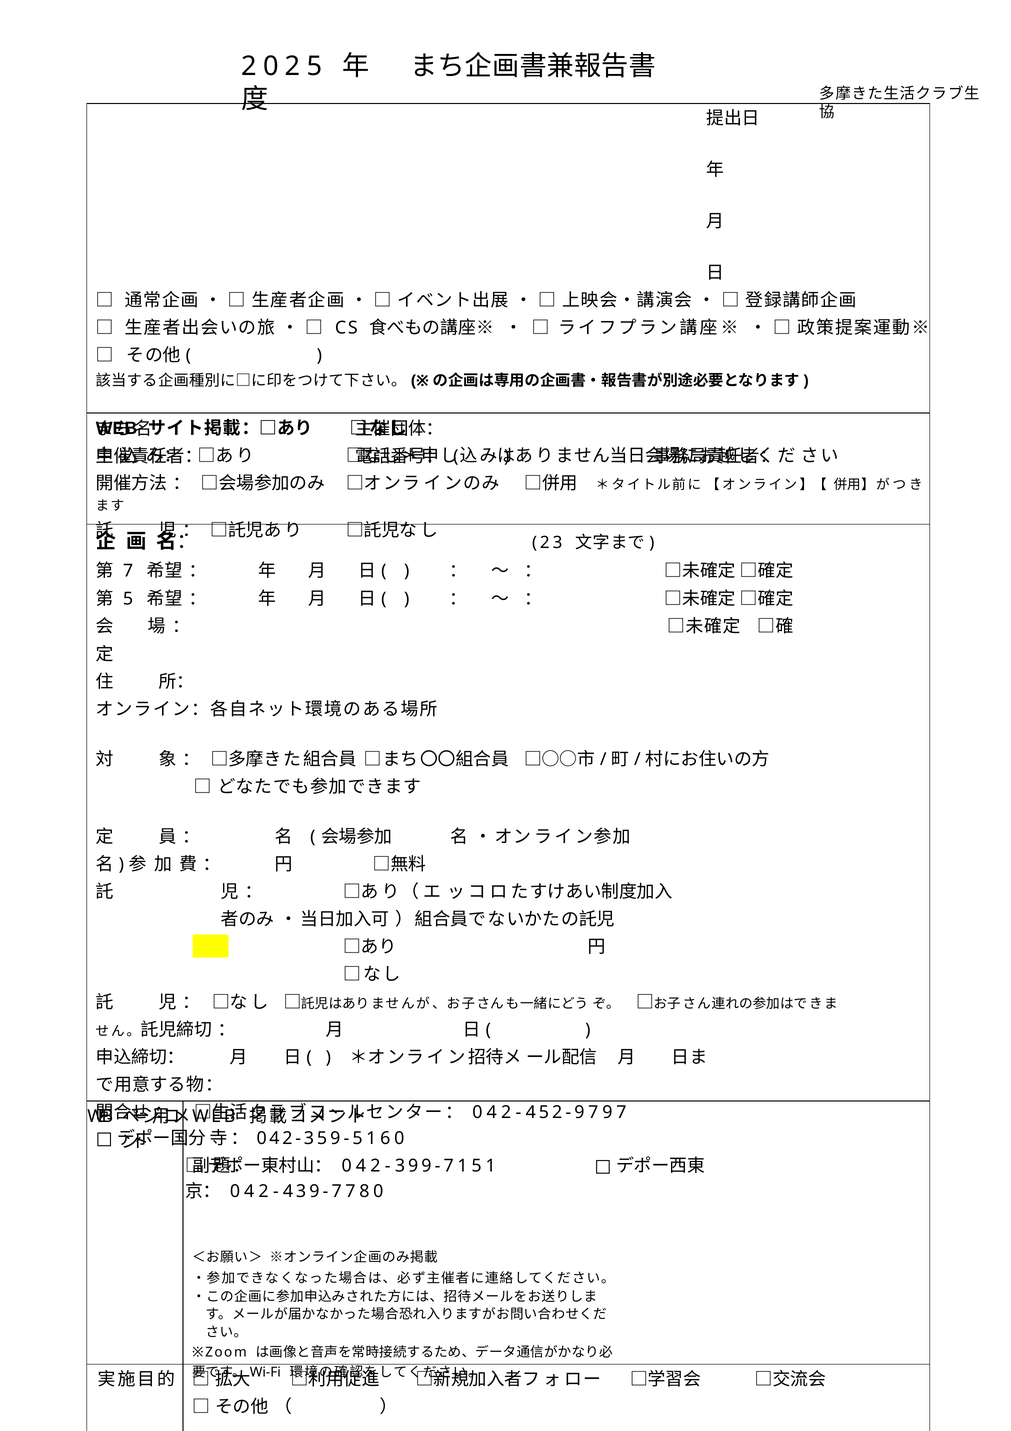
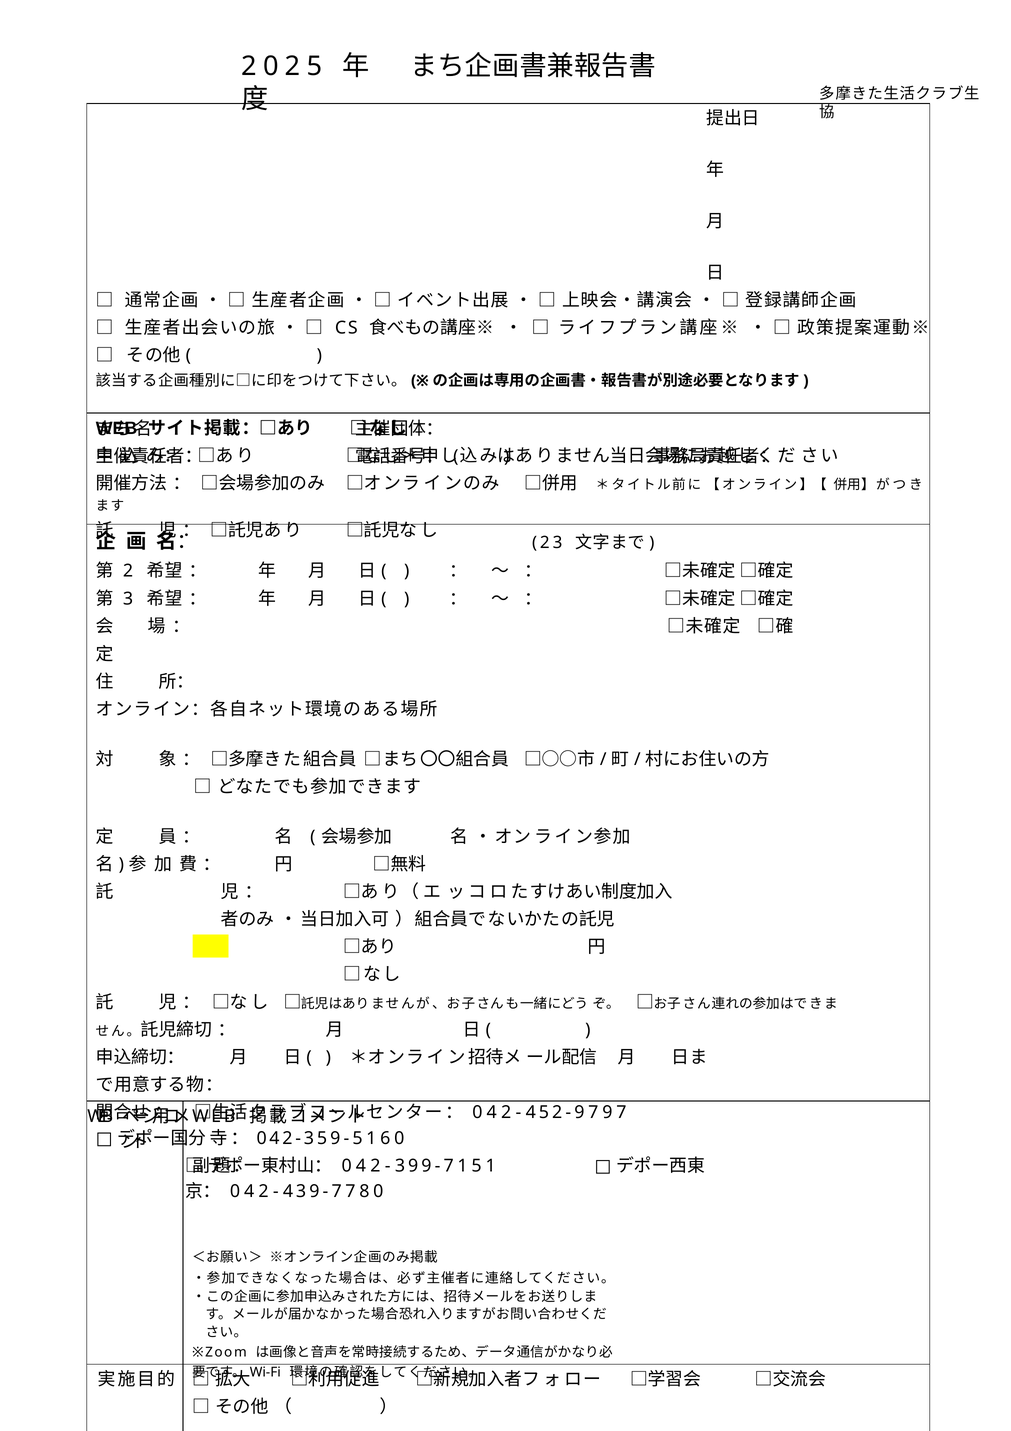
7: 7 -> 2 (128, 571)
5: 5 -> 3 (128, 599)
